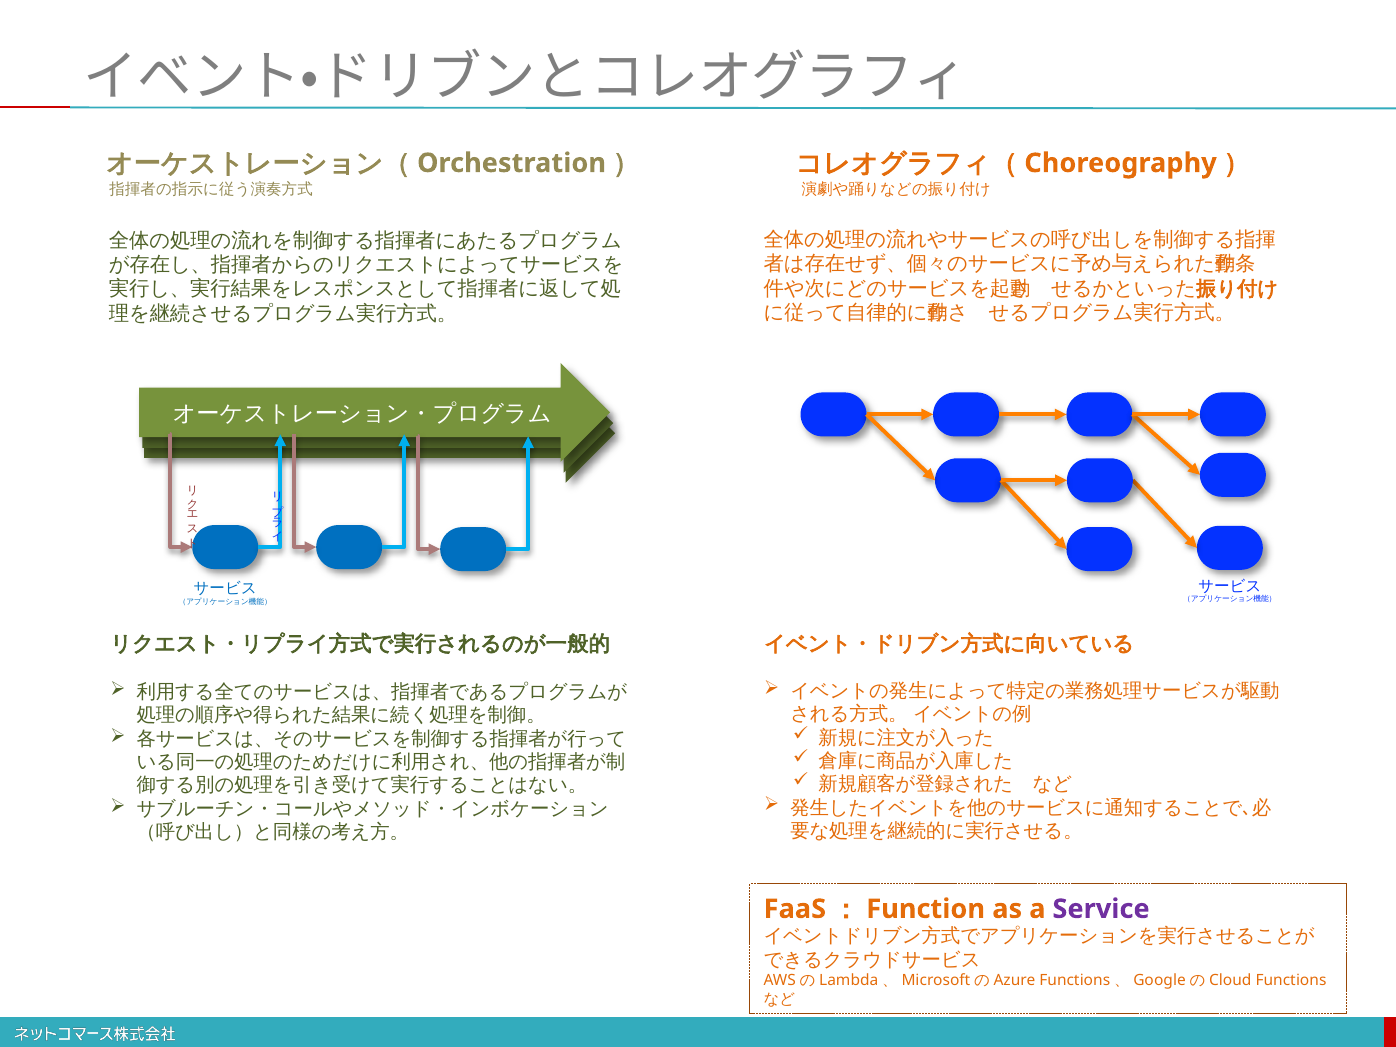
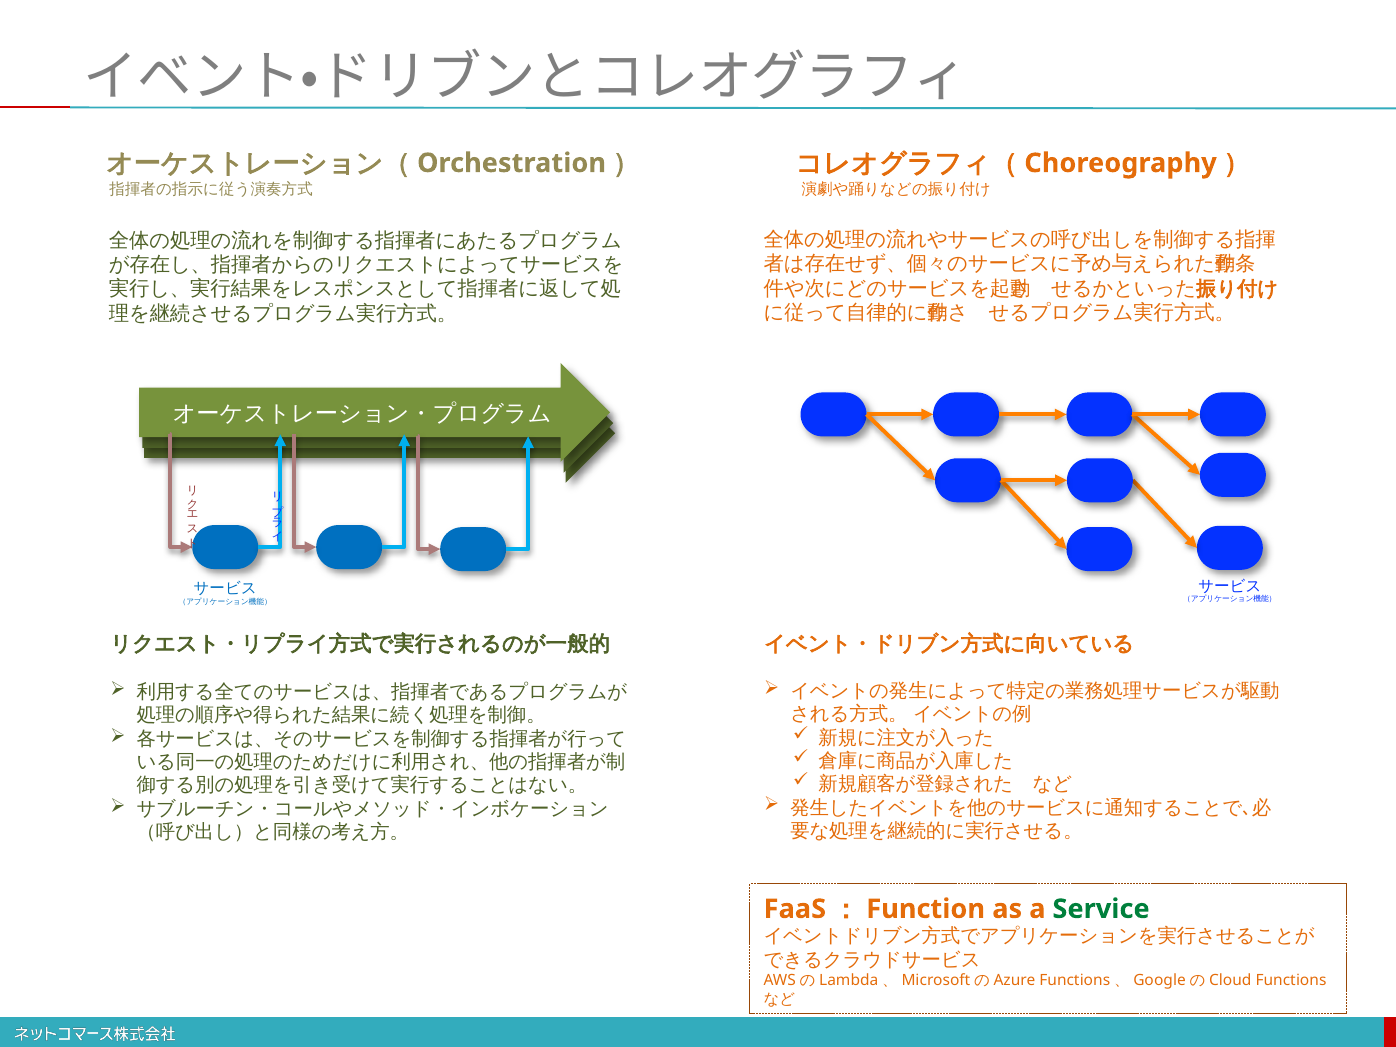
Service colour: purple -> green (1101, 909)
